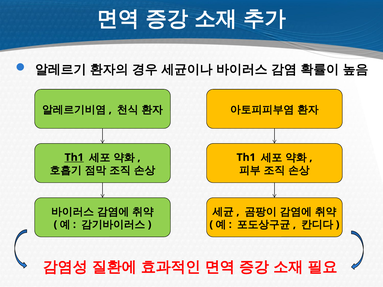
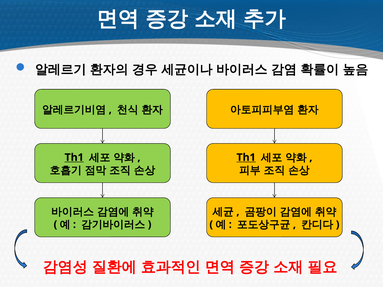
Th1 underline: none -> present (246, 158)
